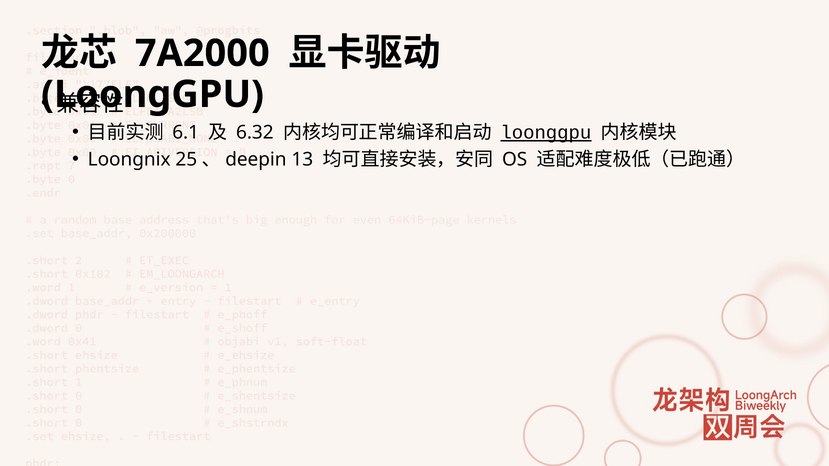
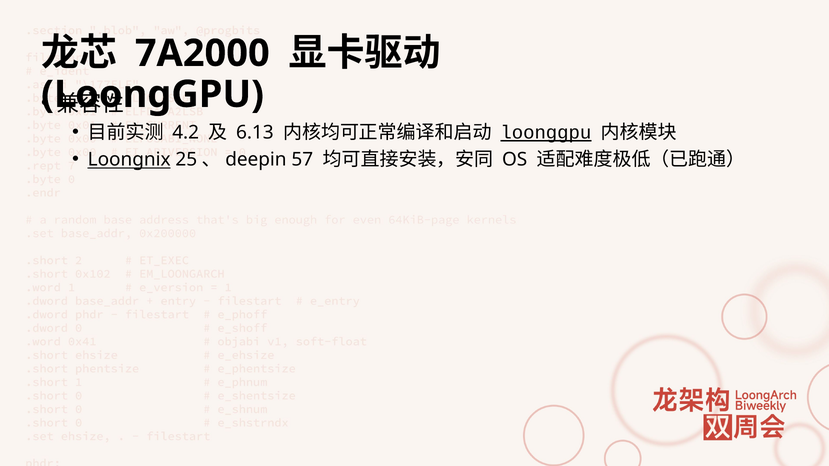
6.1: 6.1 -> 4.2 (186, 133)
6.32: 6.32 -> 6.13 (255, 133)
Loongnix underline: none -> present (129, 160)
13: 13 -> 57 (302, 160)
